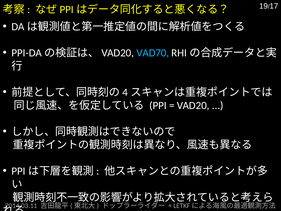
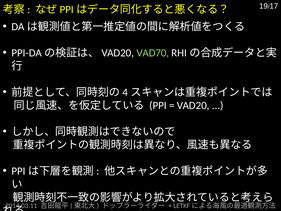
VAD70 colour: light blue -> light green (153, 53)
